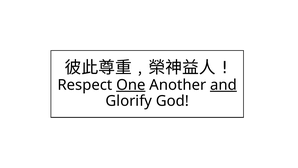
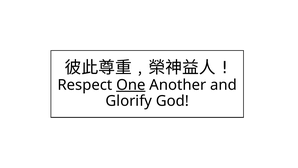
and underline: present -> none (223, 85)
